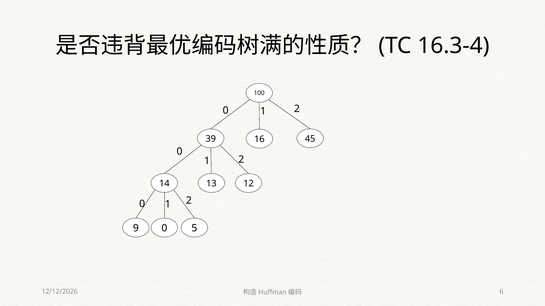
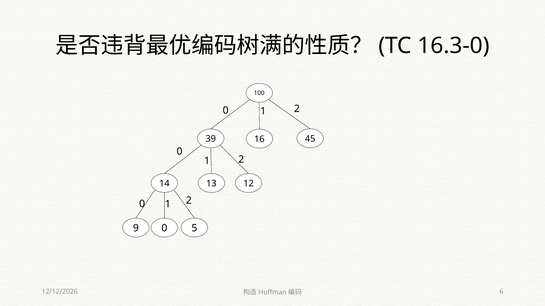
16.3-4: 16.3-4 -> 16.3-0 (454, 46)
